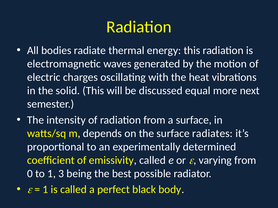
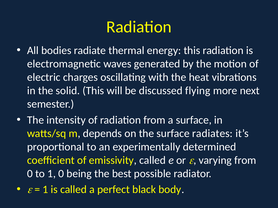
equal: equal -> flying (198, 91)
1 3: 3 -> 0 (61, 174)
